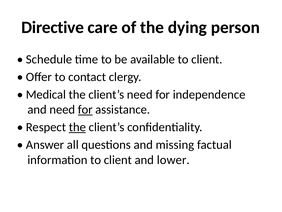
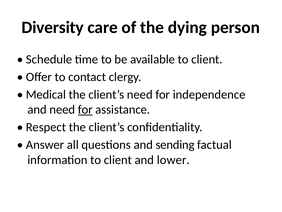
Directive: Directive -> Diversity (53, 27)
the underline: present -> none (77, 127)
missing: missing -> sending (175, 144)
